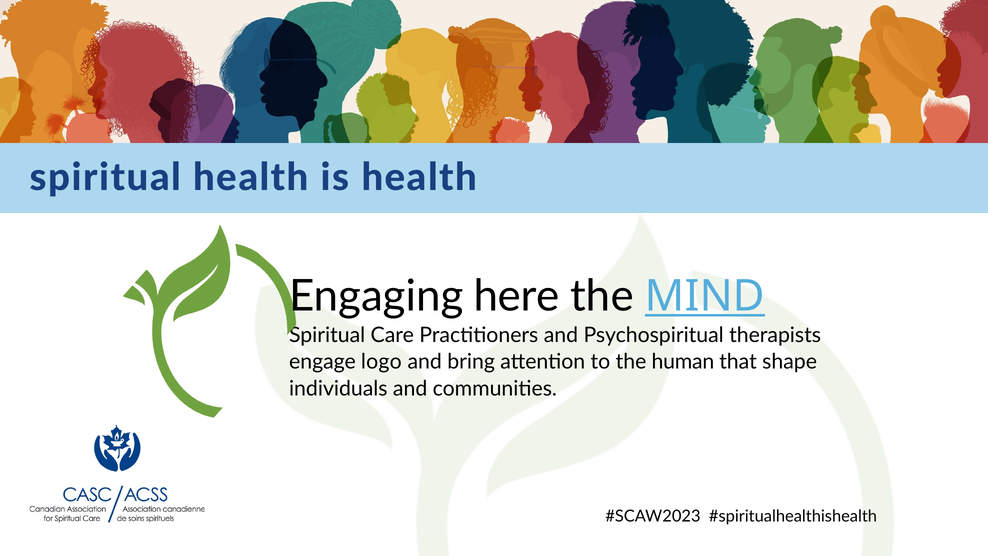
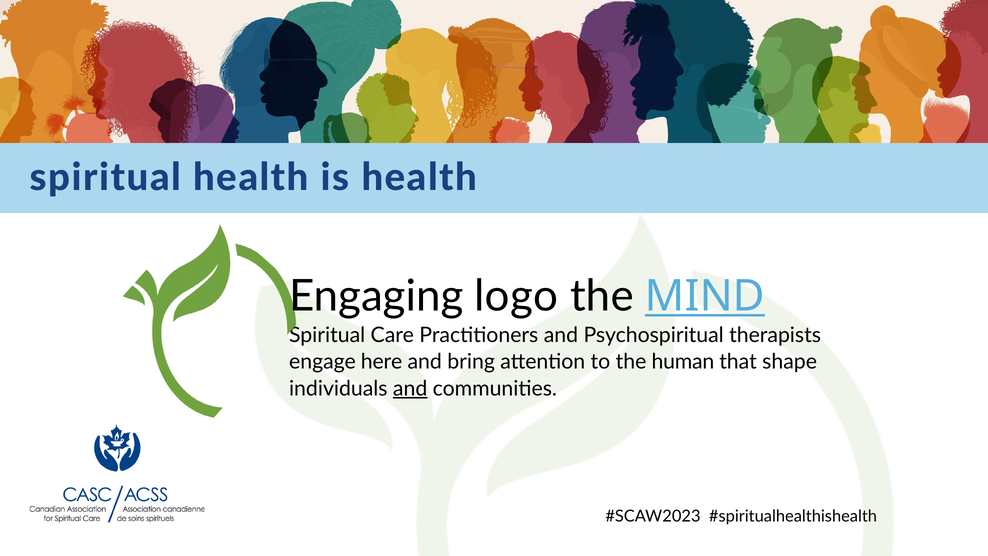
here: here -> logo (516, 296)
logo: logo -> here (382, 362)
and underline: none -> present (410, 389)
